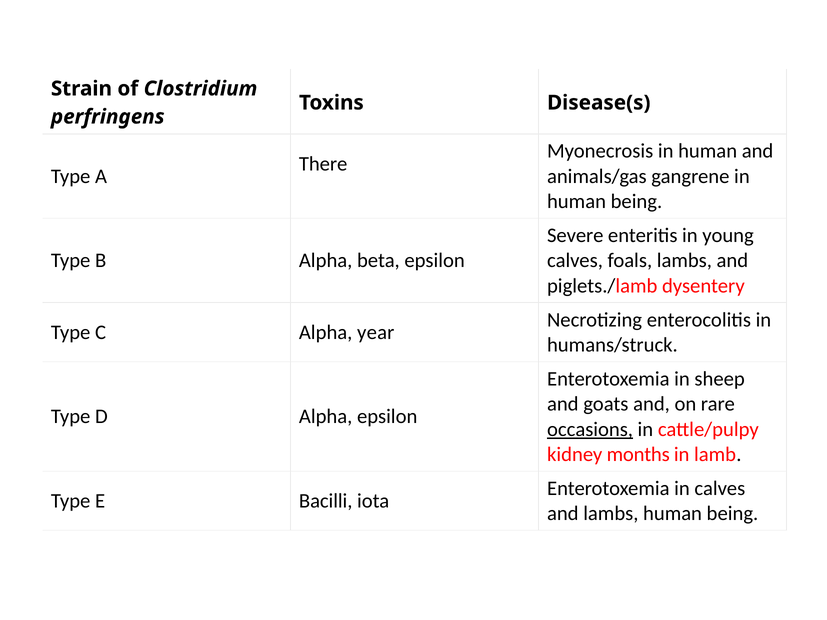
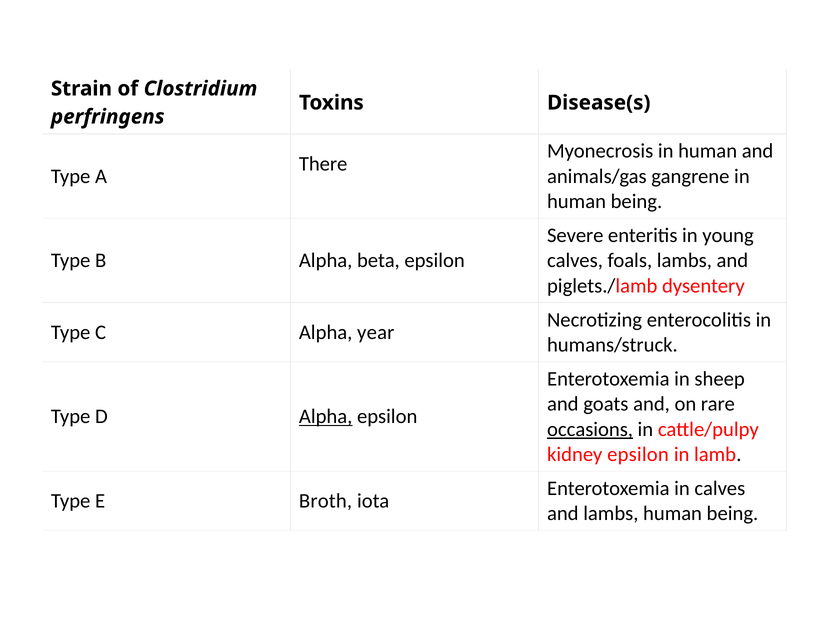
Alpha underline: none -> present (326, 417)
kidney months: months -> epsilon (638, 455)
Bacilli: Bacilli -> Broth (326, 501)
